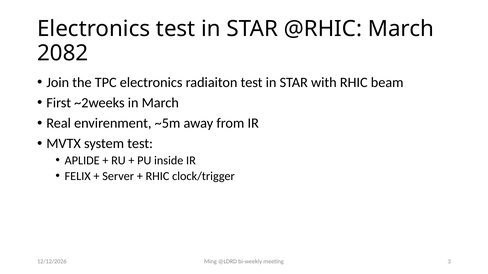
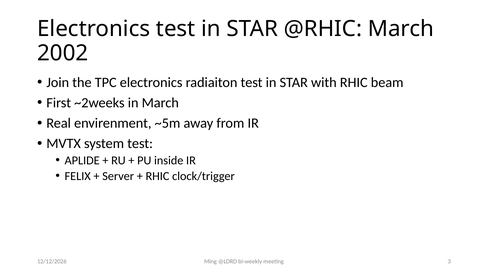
2082: 2082 -> 2002 (63, 53)
